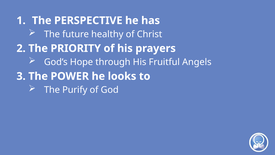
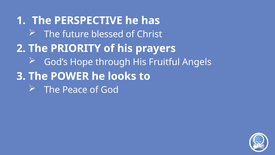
healthy: healthy -> blessed (107, 34)
Purify: Purify -> Peace (75, 90)
